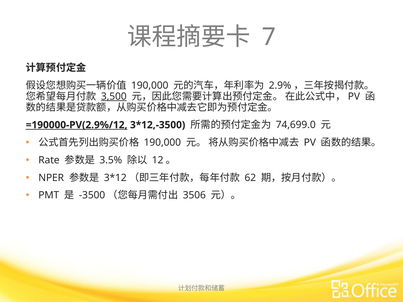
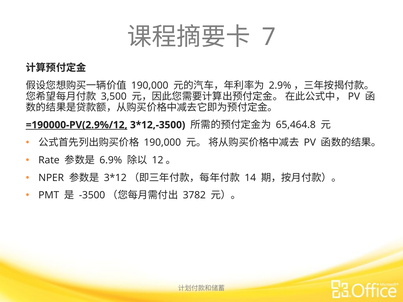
3,500 underline: present -> none (114, 97)
74,699.0: 74,699.0 -> 65,464.8 (296, 125)
3.5%: 3.5% -> 6.9% (111, 160)
62: 62 -> 14 (250, 178)
3506: 3506 -> 3782 (194, 195)
